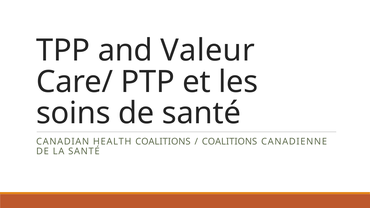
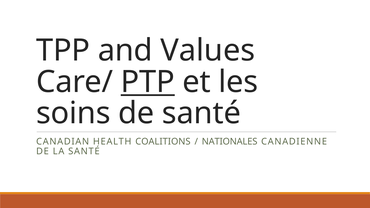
Valeur: Valeur -> Values (208, 51)
PTP underline: none -> present (148, 82)
COALITIONS: COALITIONS -> NATIONALES (230, 142)
